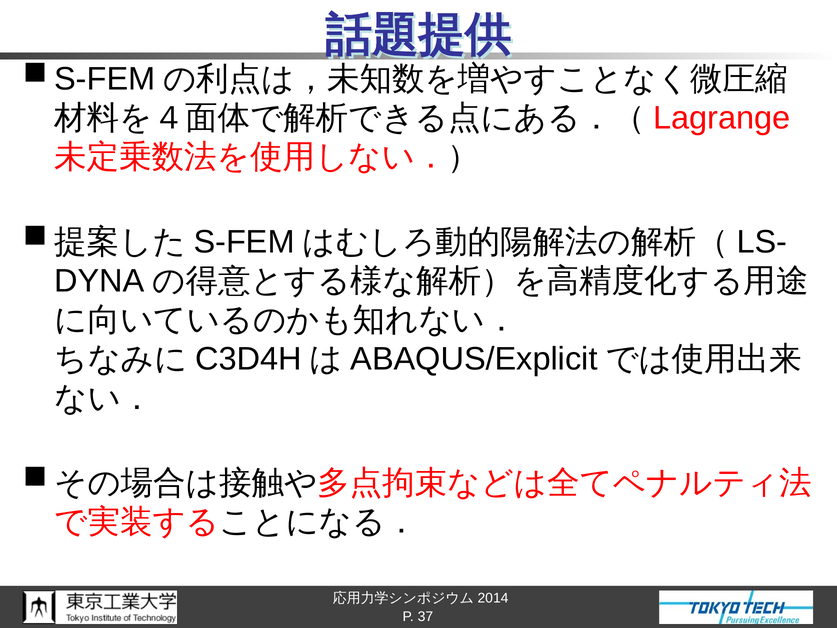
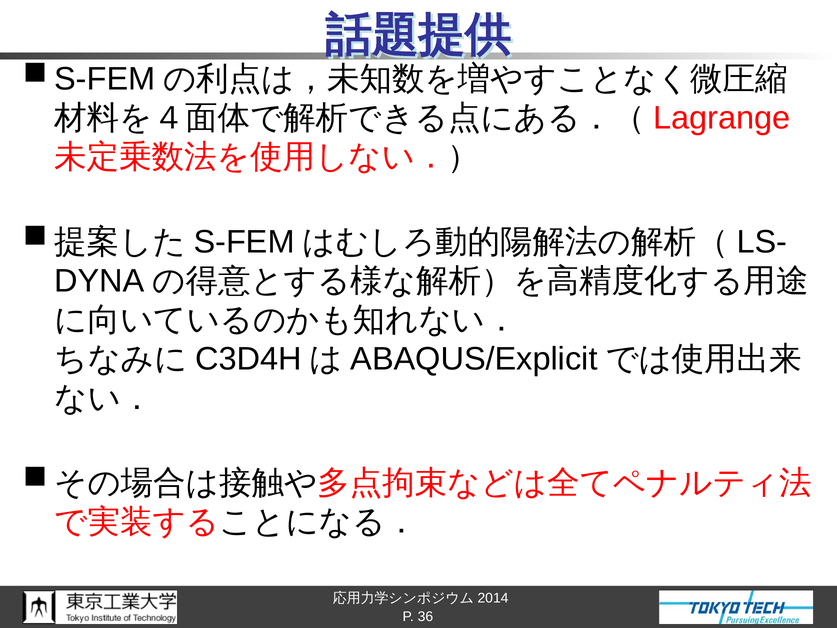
37: 37 -> 36 (425, 617)
